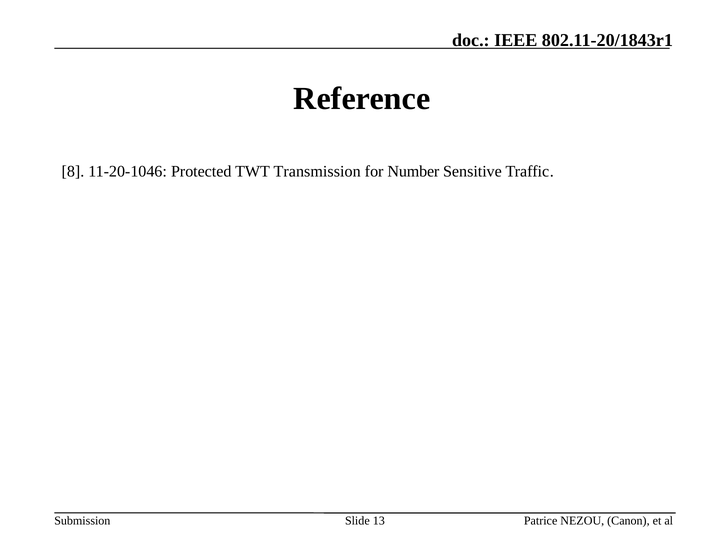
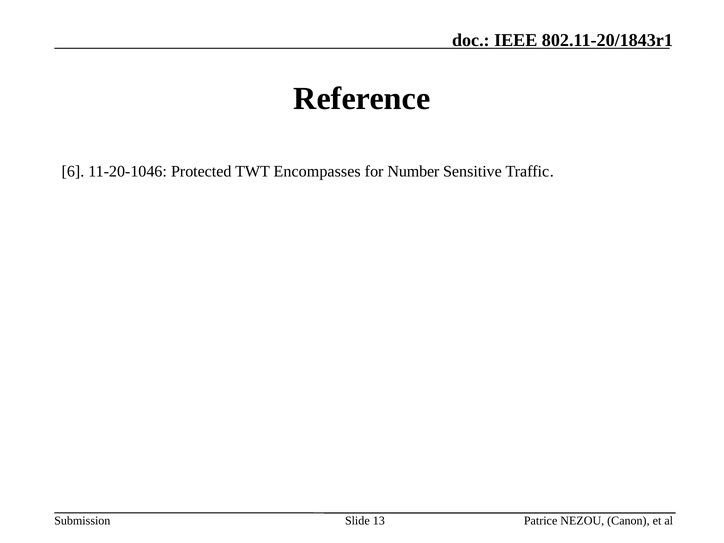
8: 8 -> 6 (73, 171)
Transmission: Transmission -> Encompasses (317, 171)
